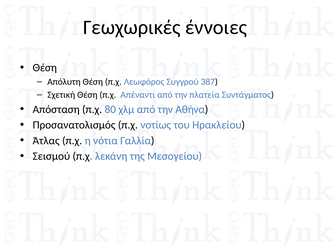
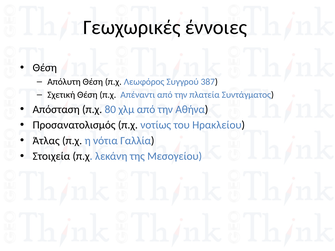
Σεισμού: Σεισμού -> Στοιχεία (51, 156)
